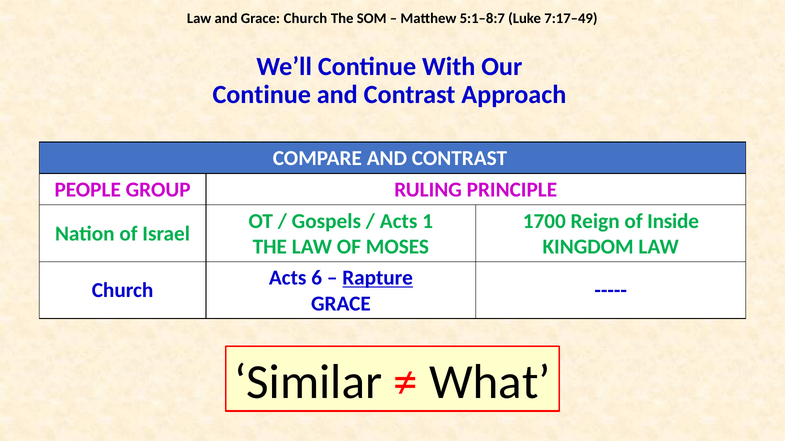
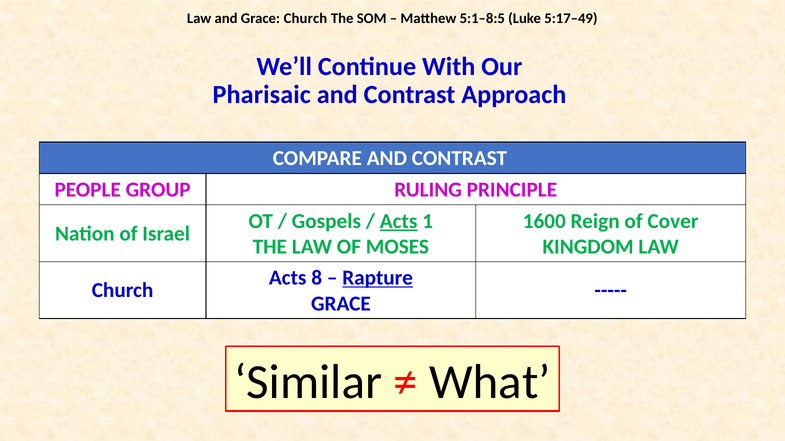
5:1–8:7: 5:1–8:7 -> 5:1–8:5 (482, 18)
7:17–49: 7:17–49 -> 5:17–49 (571, 18)
Continue: Continue -> Pharisaic (262, 95)
Acts underline: none -> present (399, 221)
1700: 1700 -> 1600 (544, 221)
Inside: Inside -> Cover (673, 221)
6: 6 -> 8 (317, 278)
